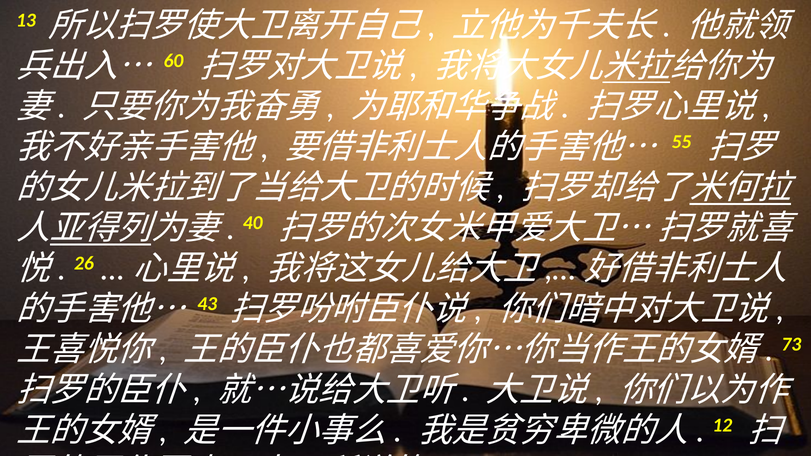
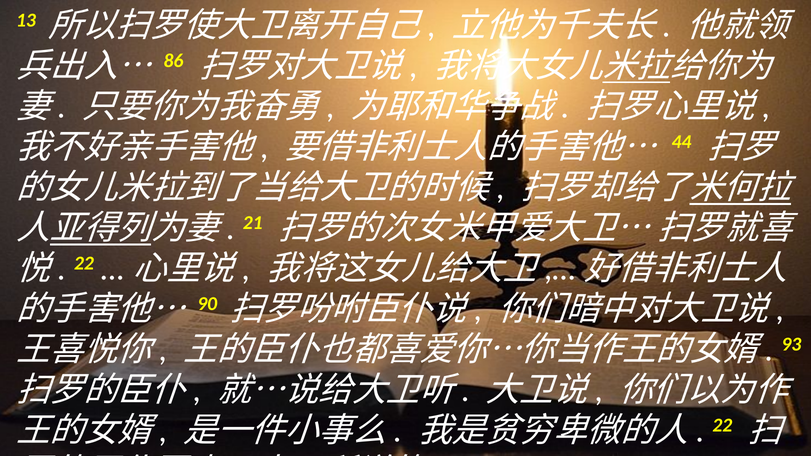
60: 60 -> 86 (174, 61)
55: 55 -> 44 (681, 142)
40: 40 -> 21 (253, 223)
26: 26 -> 22 (84, 263)
43: 43 -> 90 (207, 304)
73: 73 -> 93 (791, 344)
12: 12 -> 22 (722, 426)
